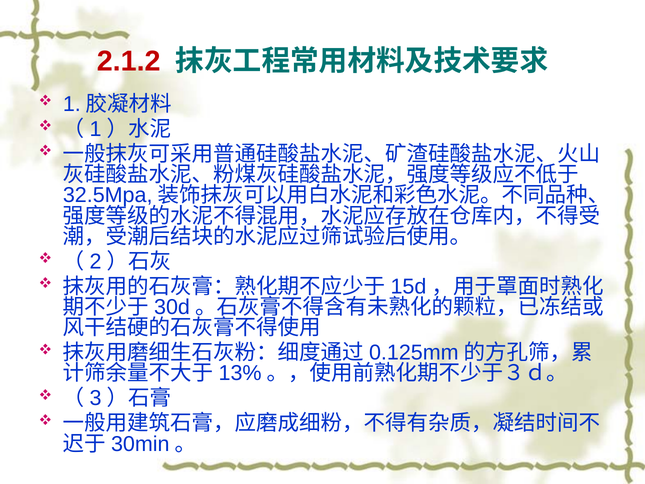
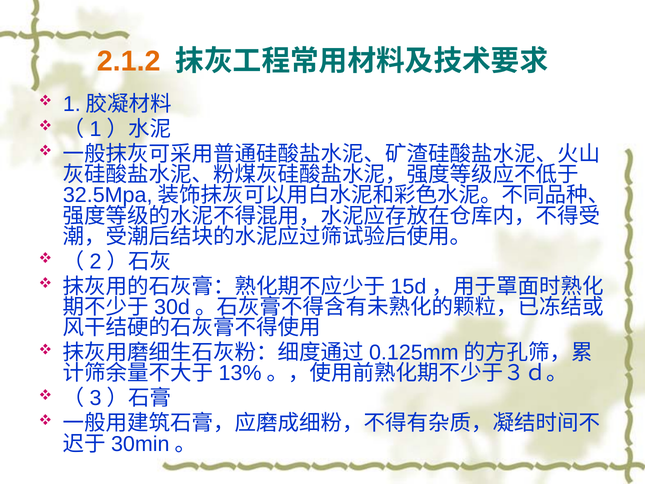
2.1.2 colour: red -> orange (129, 61)
